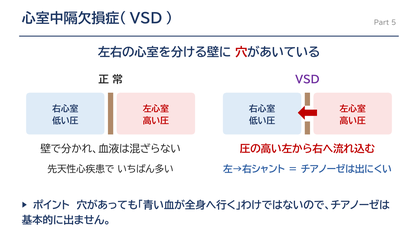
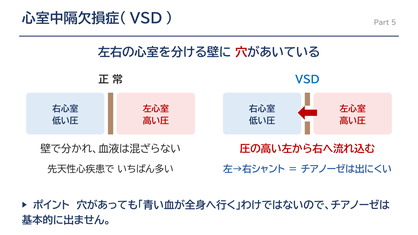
VSD colour: purple -> blue (307, 80)
